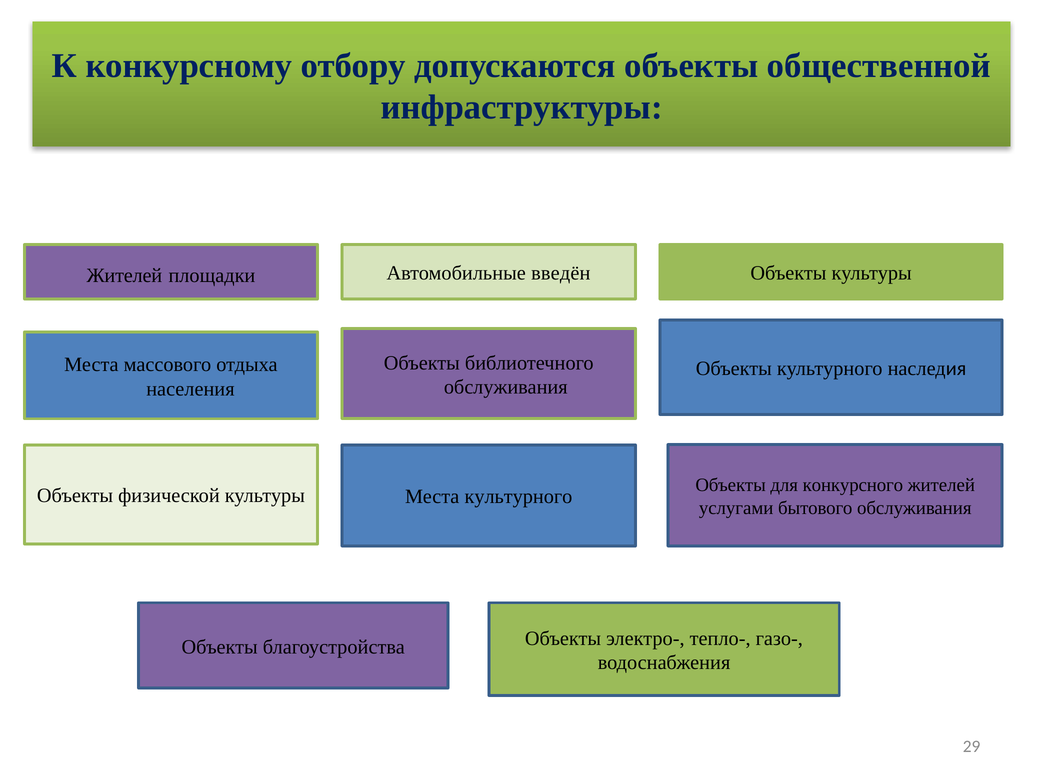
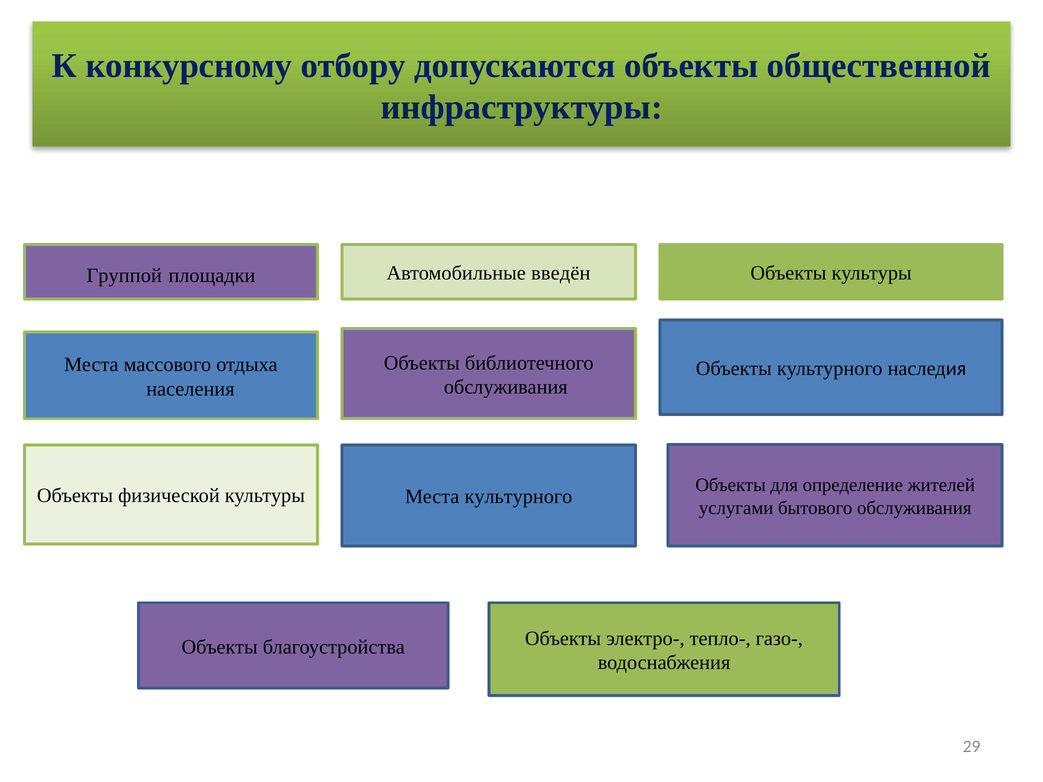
Жителей: Жителей -> Группой (124, 275)
конкурсного: конкурсного -> определение (853, 485)
